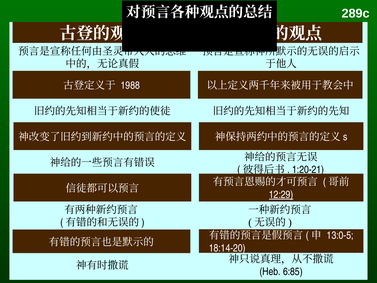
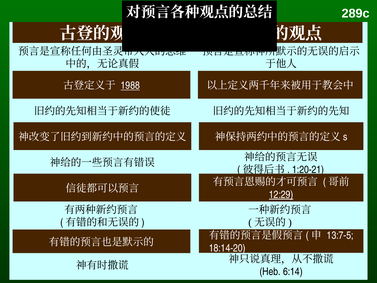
1988 underline: none -> present (130, 85)
13:0-5: 13:0-5 -> 13:7-5 (340, 235)
6:85: 6:85 -> 6:14 (293, 271)
